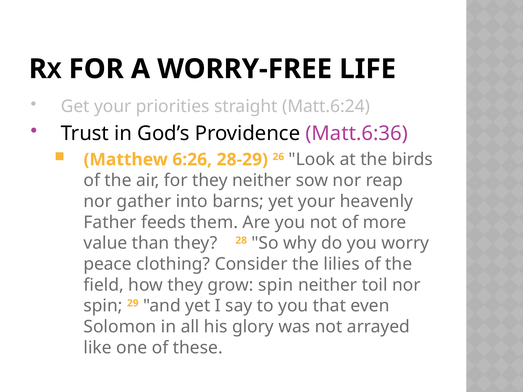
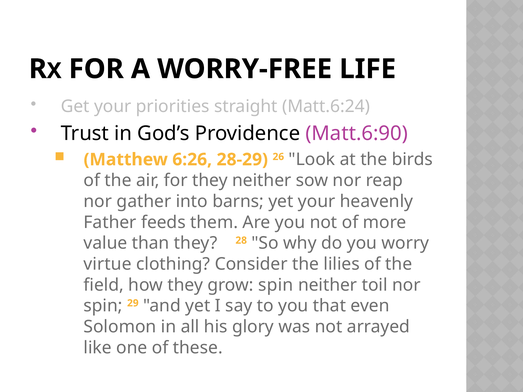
Matt.6:36: Matt.6:36 -> Matt.6:90 (357, 134)
peace: peace -> virtue (108, 264)
